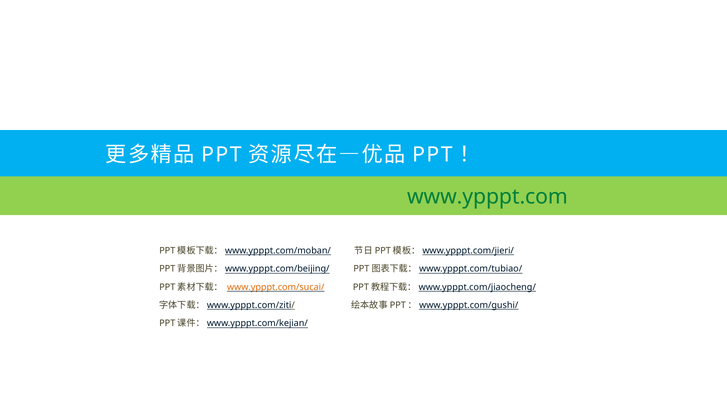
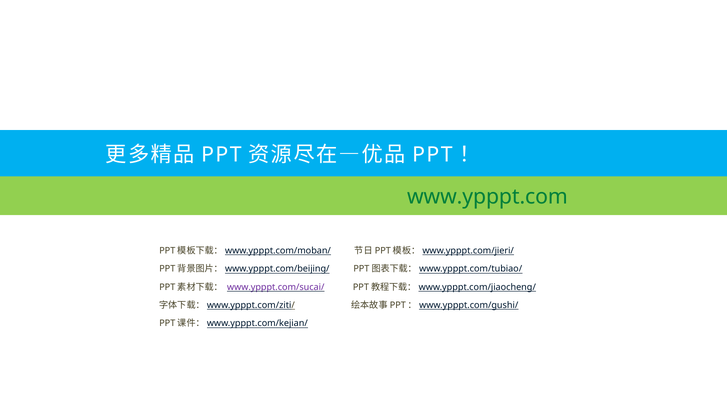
www.ypppt.com/sucai/ colour: orange -> purple (276, 287)
